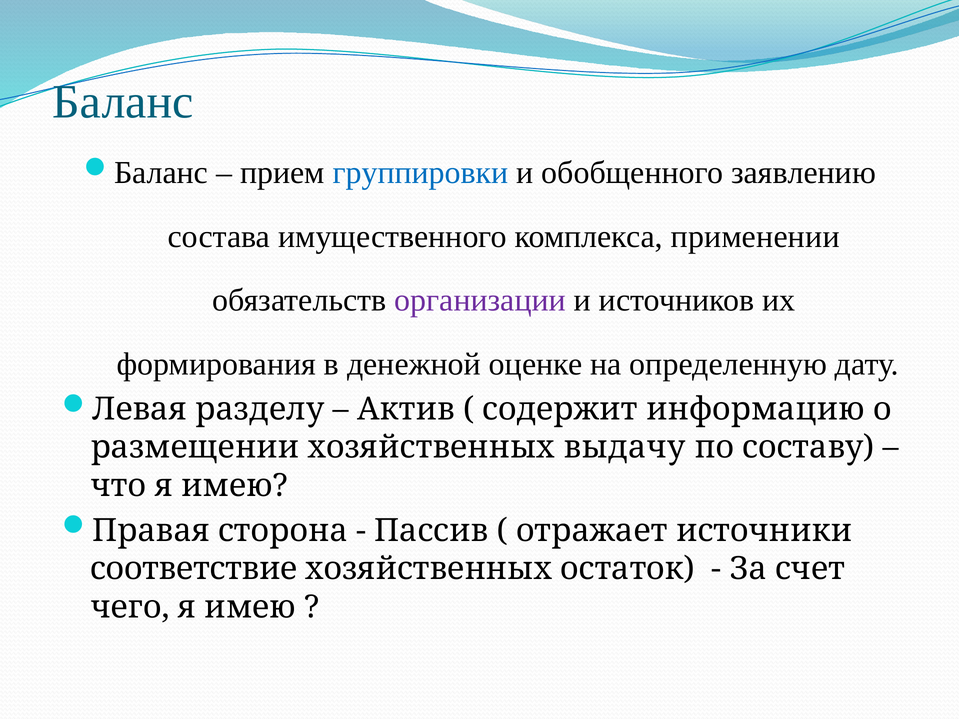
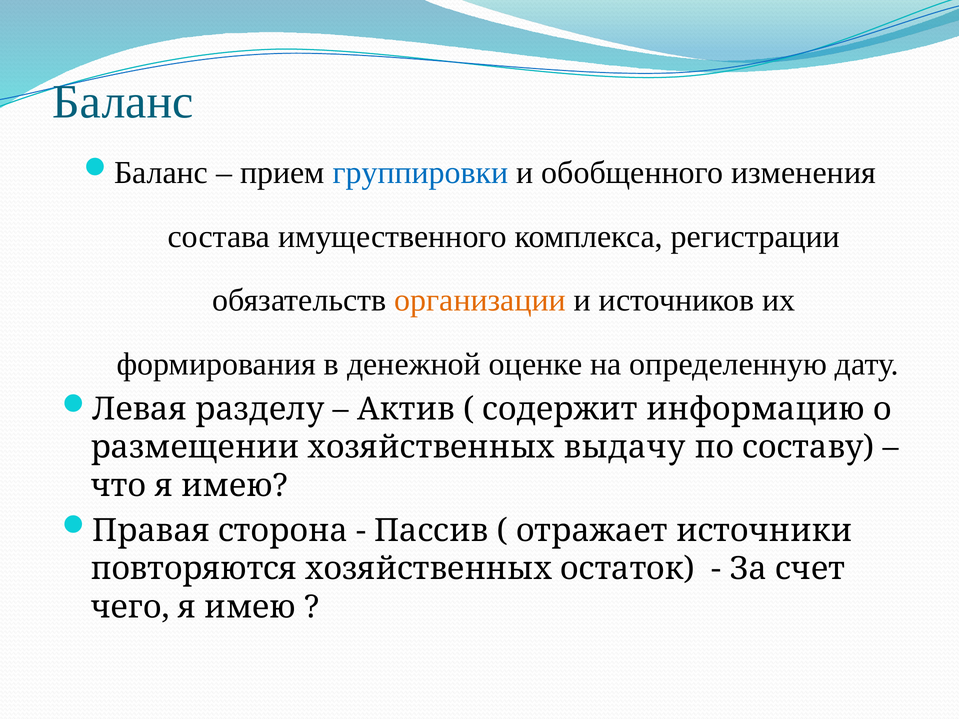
заявлению: заявлению -> изменения (803, 173)
применении: применении -> регистрации (755, 237)
организации colour: purple -> orange (480, 301)
соответствие: соответствие -> повторяются (194, 569)
